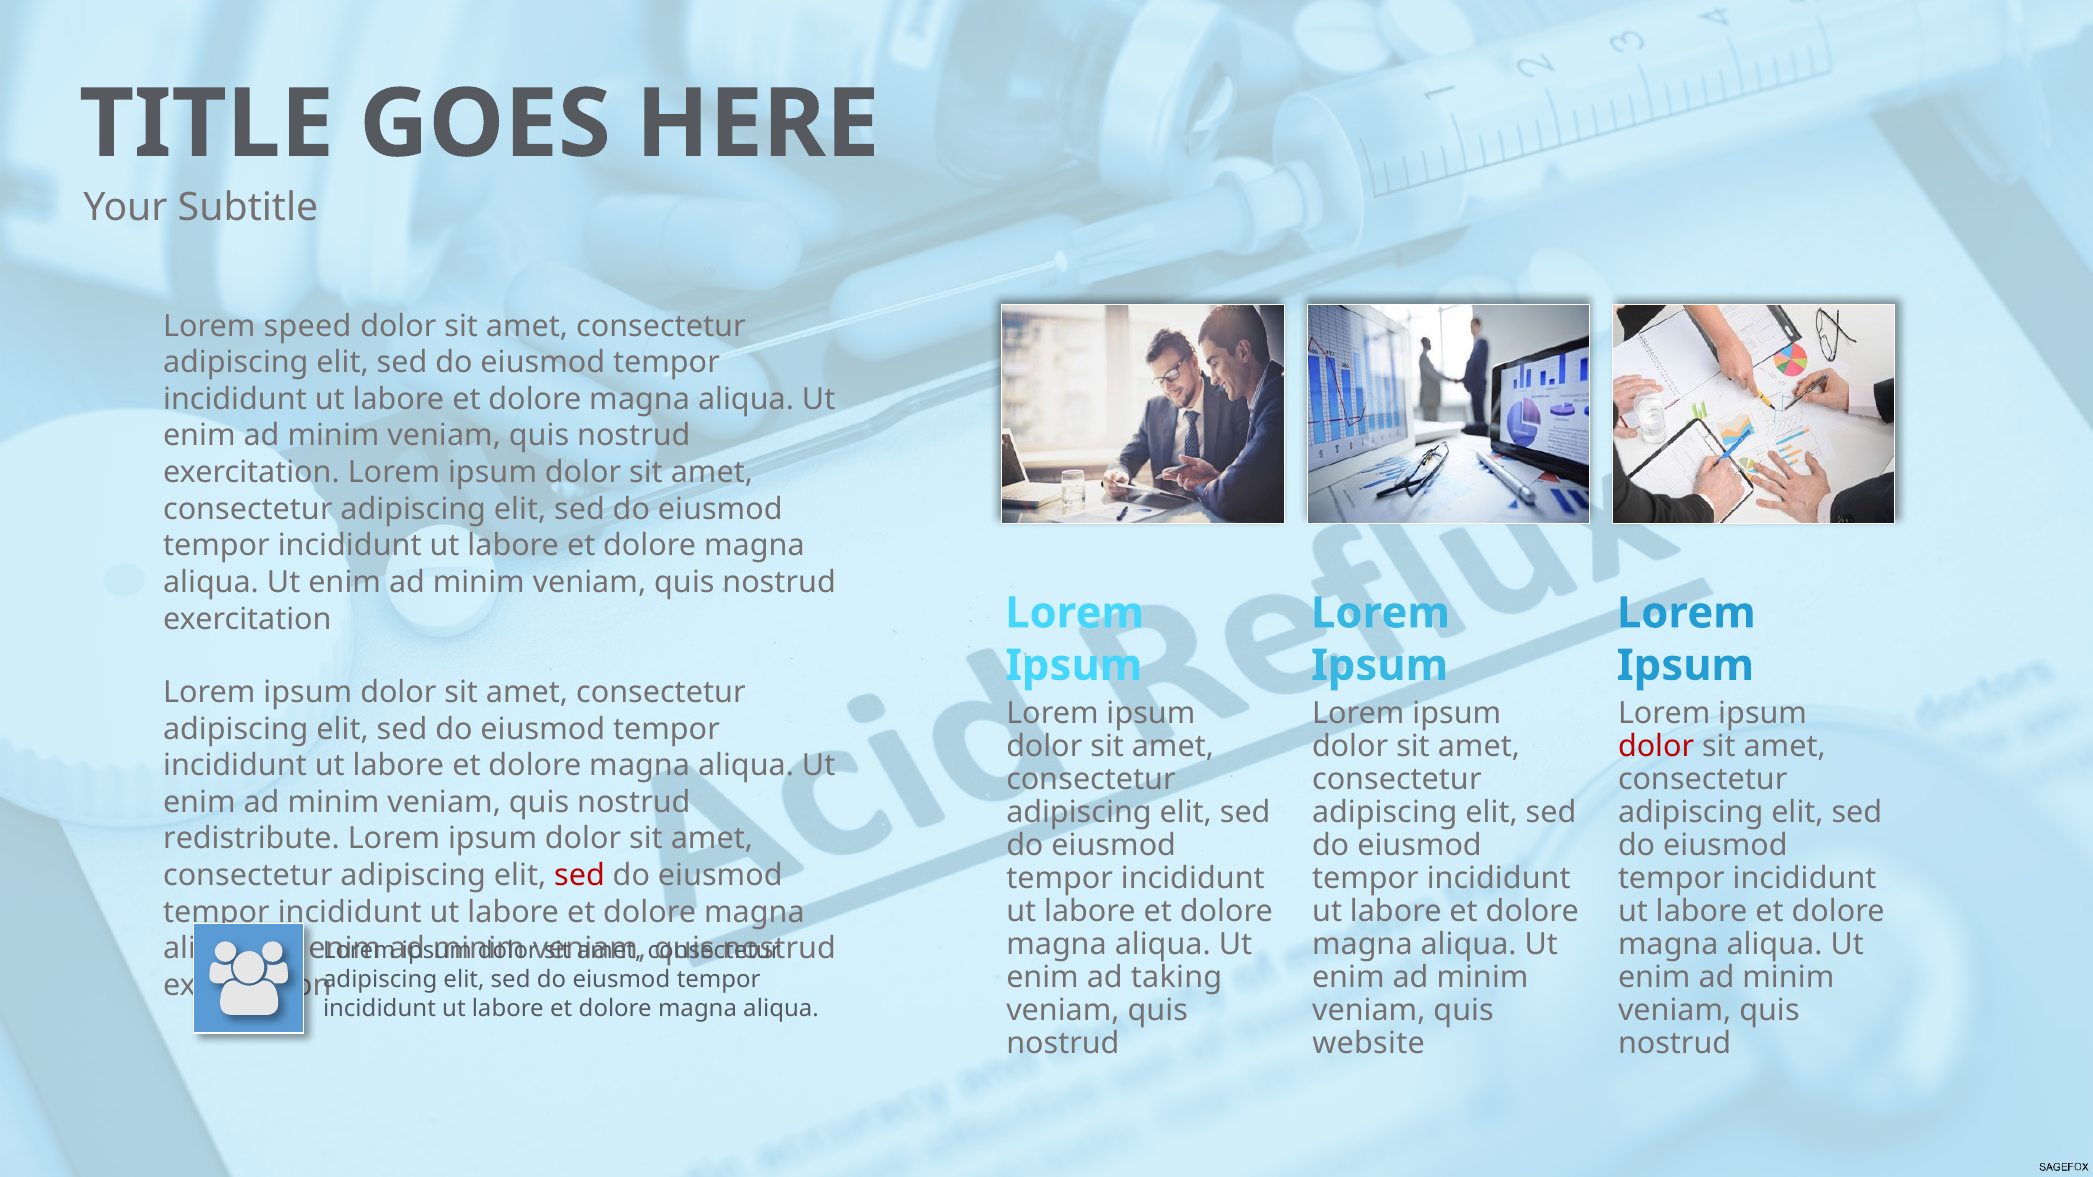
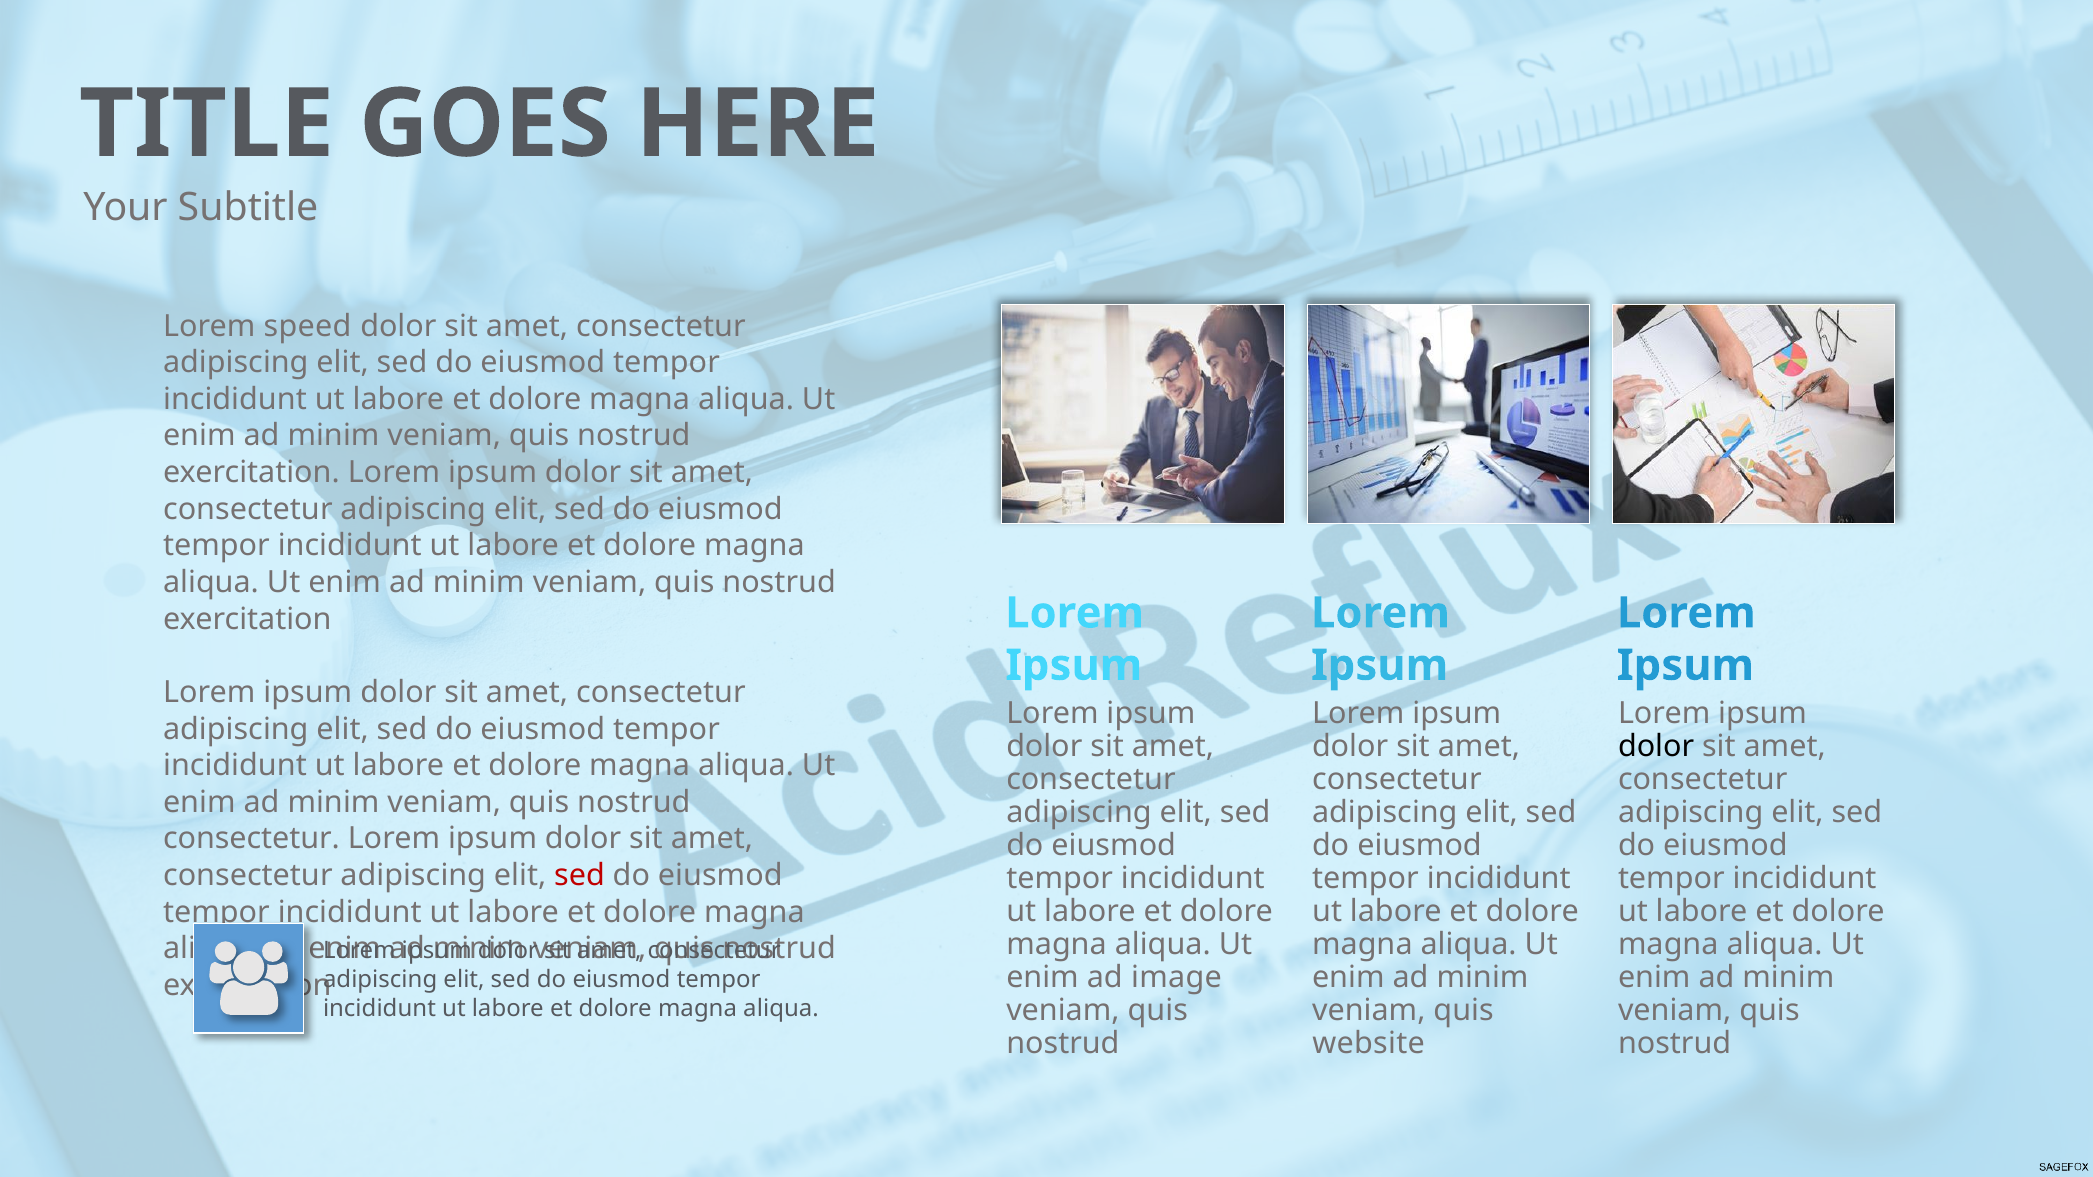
dolor colour: red -> black (1656, 747)
redistribute: redistribute -> consectetur (251, 839)
taking: taking -> image (1177, 978)
